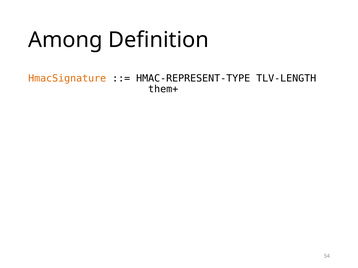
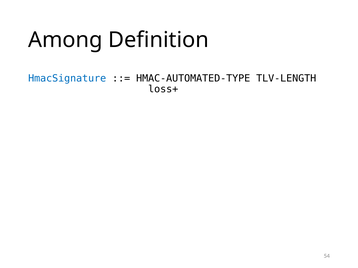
HmacSignature colour: orange -> blue (67, 79)
HMAC-REPRESENT-TYPE: HMAC-REPRESENT-TYPE -> HMAC-AUTOMATED-TYPE (193, 79)
them+: them+ -> loss+ (163, 89)
